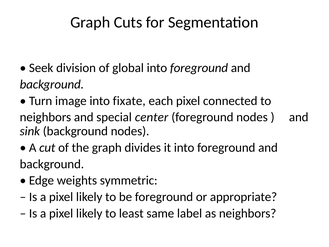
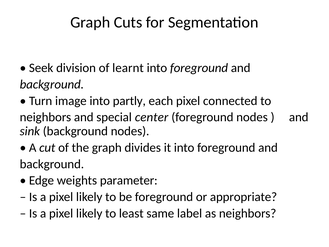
global: global -> learnt (128, 68)
fixate: fixate -> partly (129, 101)
symmetric: symmetric -> parameter (129, 180)
